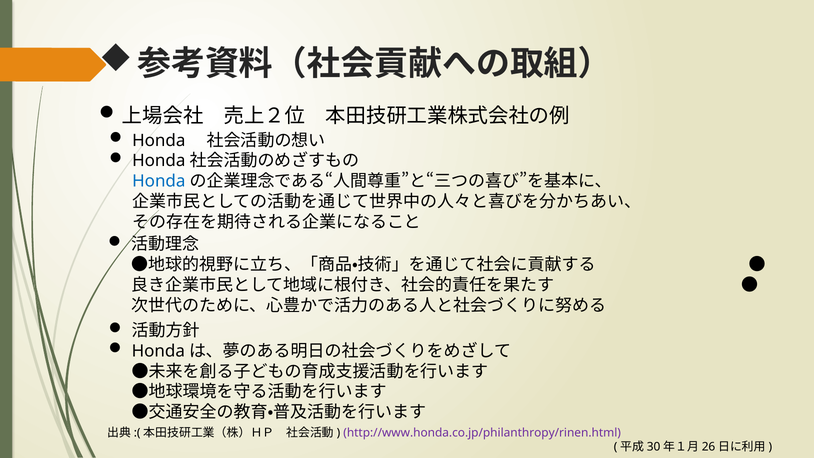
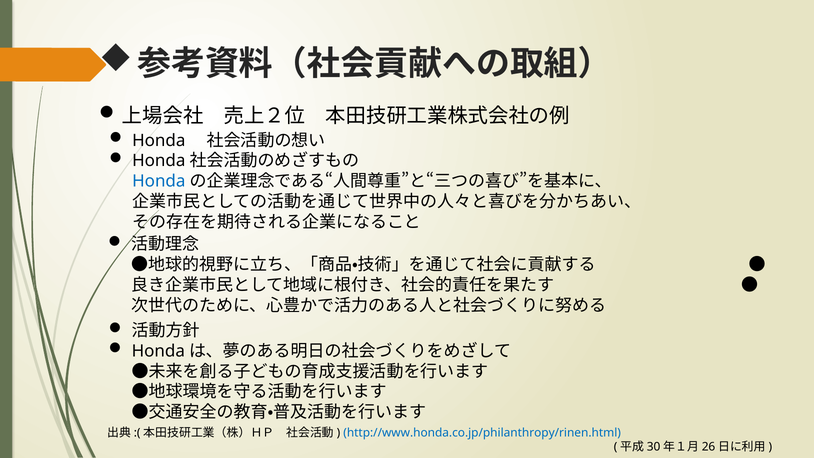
http://www.honda.co.jp/philanthropy/rinen.html colour: purple -> blue (482, 433)
